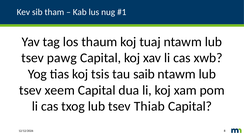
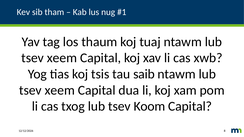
pawg: pawg -> xeem (62, 58)
Thiab: Thiab -> Koom (149, 107)
